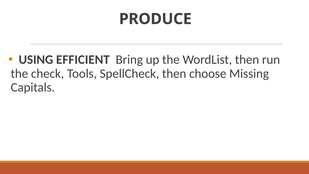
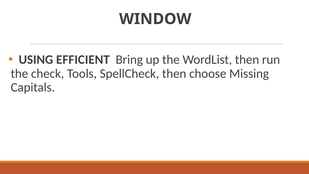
PRODUCE: PRODUCE -> WINDOW (155, 19)
